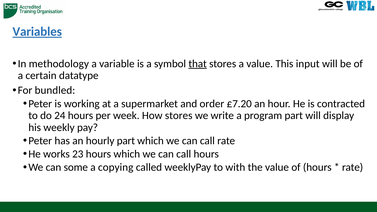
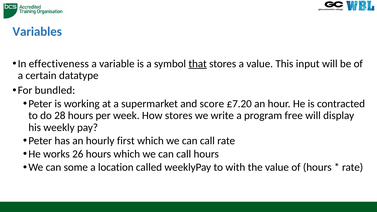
Variables underline: present -> none (37, 32)
methodology: methodology -> effectiveness (59, 64)
order: order -> score (212, 104)
24: 24 -> 28 (60, 116)
program part: part -> free (294, 116)
hourly part: part -> first (126, 141)
23: 23 -> 26 (78, 154)
copying: copying -> location (116, 167)
